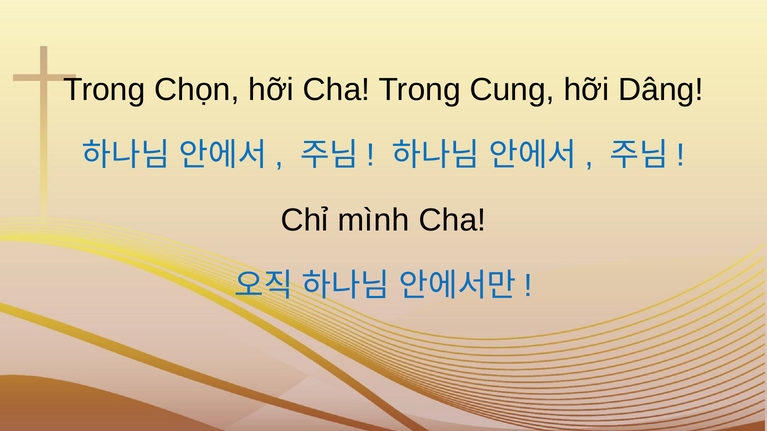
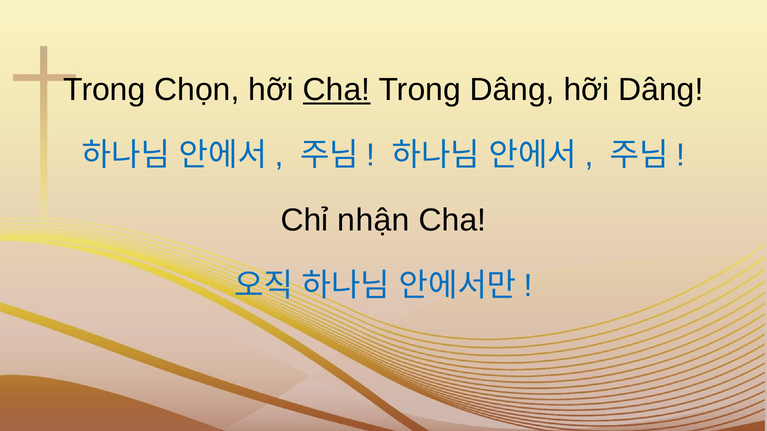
Cha underline: none -> present (337, 90)
Trong Cung: Cung -> Dâng (512, 90)
mình: mình -> nhận (373, 221)
